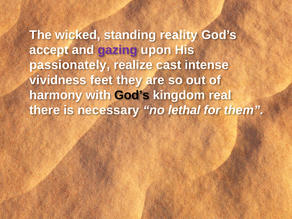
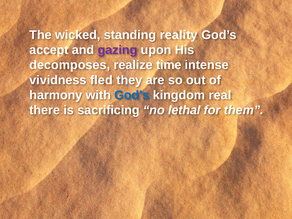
passionately: passionately -> decomposes (70, 65)
cast: cast -> time (169, 65)
feet: feet -> fled (101, 80)
God’s colour: black -> blue (132, 95)
necessary: necessary -> sacrificing (108, 110)
